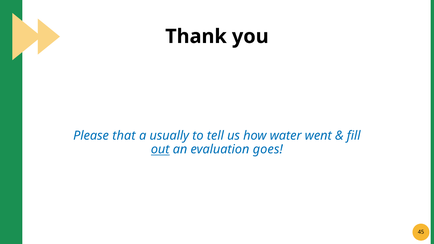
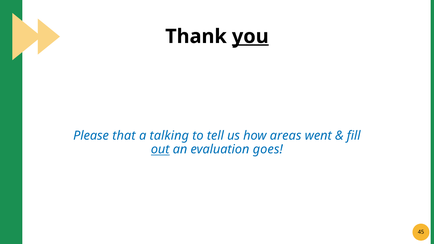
you underline: none -> present (250, 36)
usually: usually -> talking (169, 136)
water: water -> areas (286, 136)
